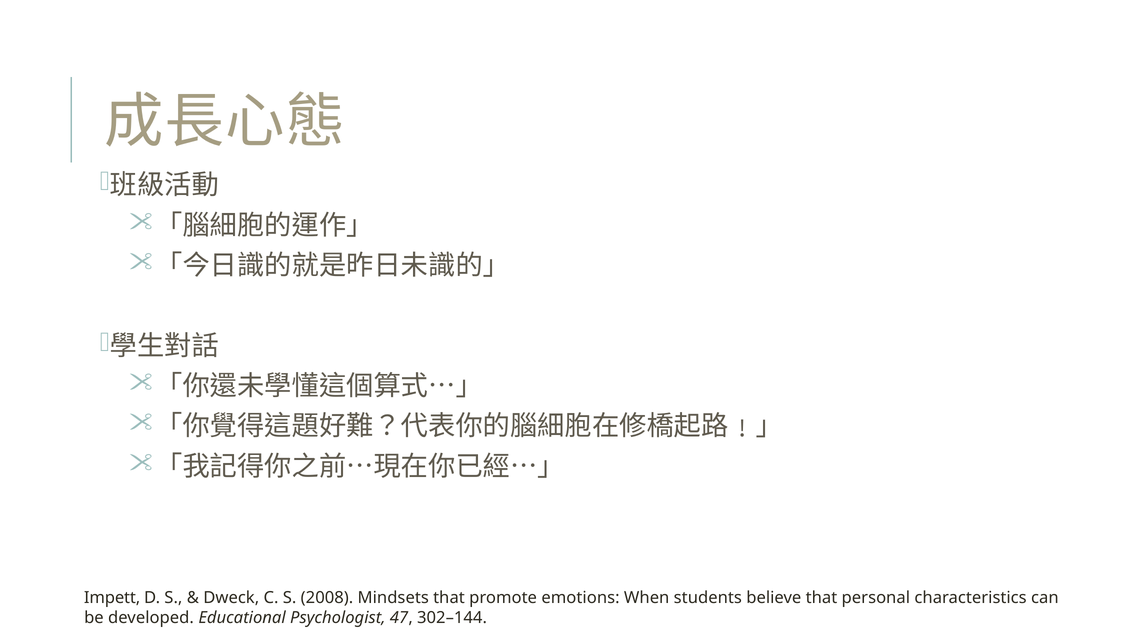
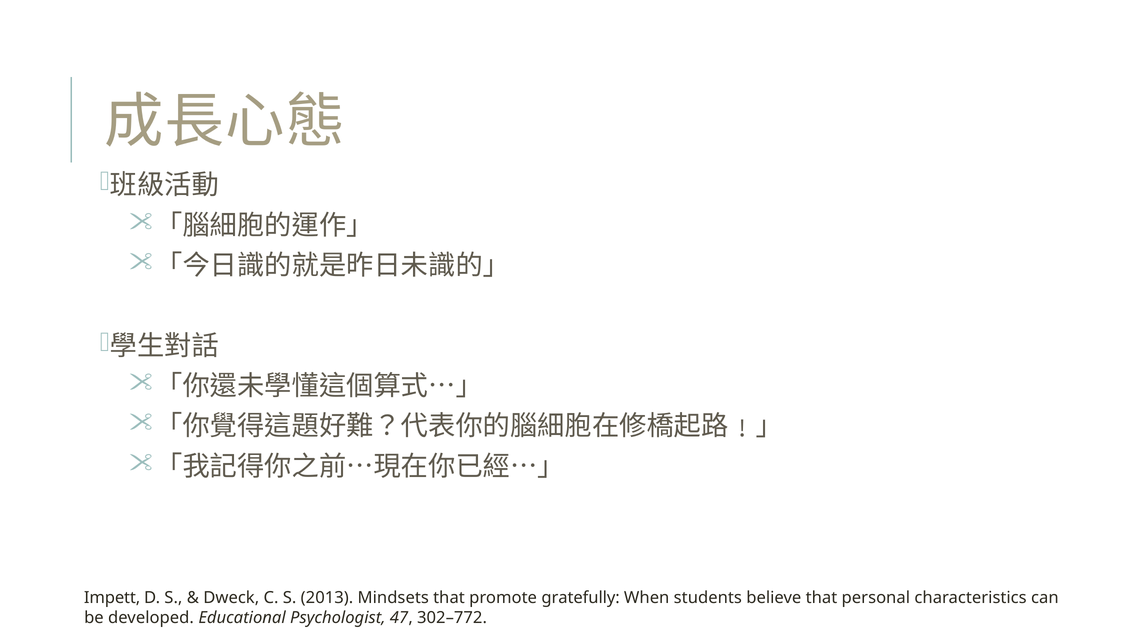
2008: 2008 -> 2013 (327, 598)
emotions: emotions -> gratefully (581, 598)
302–144: 302–144 -> 302–772 (452, 618)
